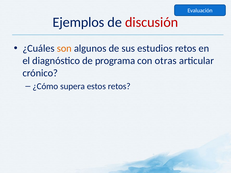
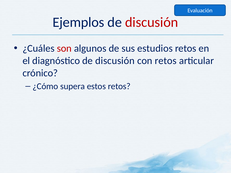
son colour: orange -> red (64, 48)
diagnóstico de programa: programa -> discusión (115, 61)
con otras: otras -> retos (166, 61)
